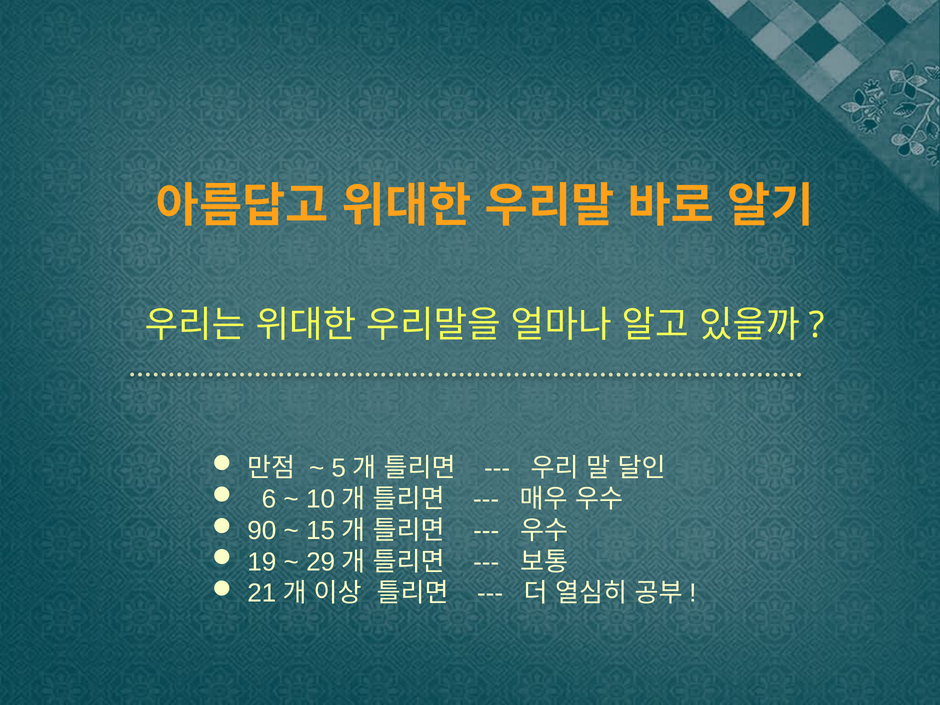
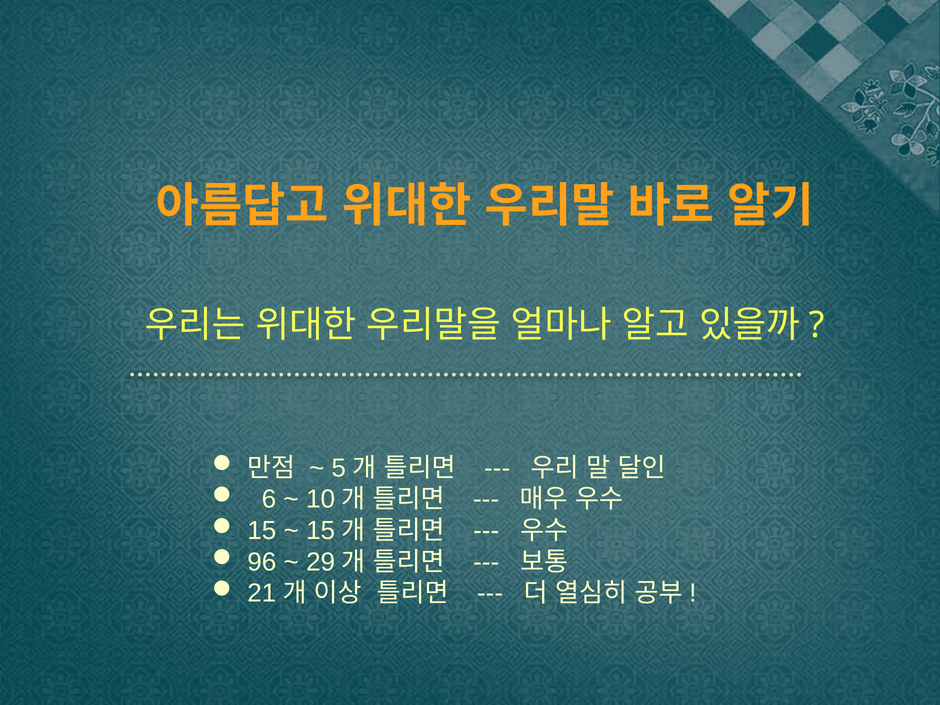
90: 90 -> 15 (262, 531)
19: 19 -> 96 (262, 562)
